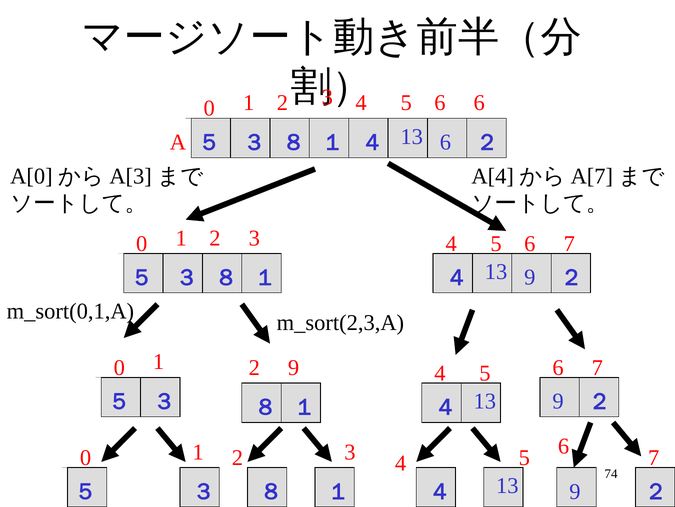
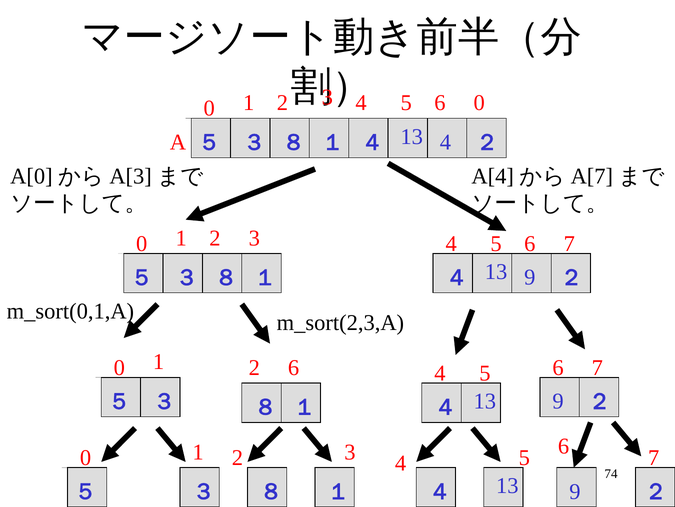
5 6: 6 -> 0 (479, 103)
８ 6: 6 -> 4 (445, 142)
2 9: 9 -> 6 (294, 367)
